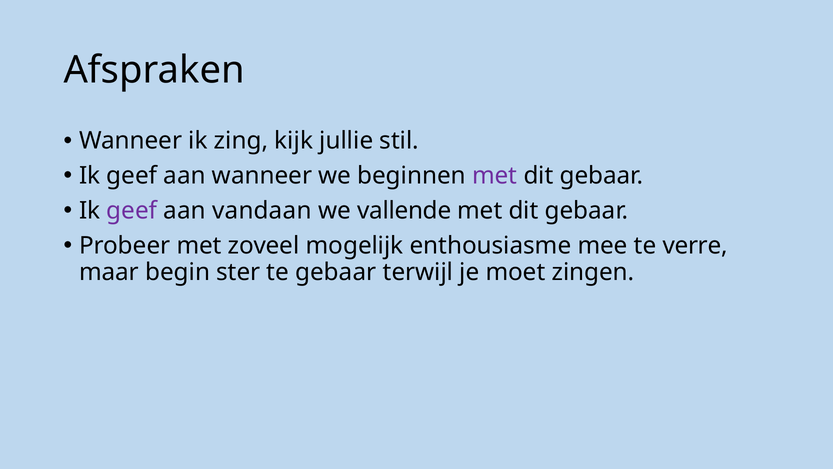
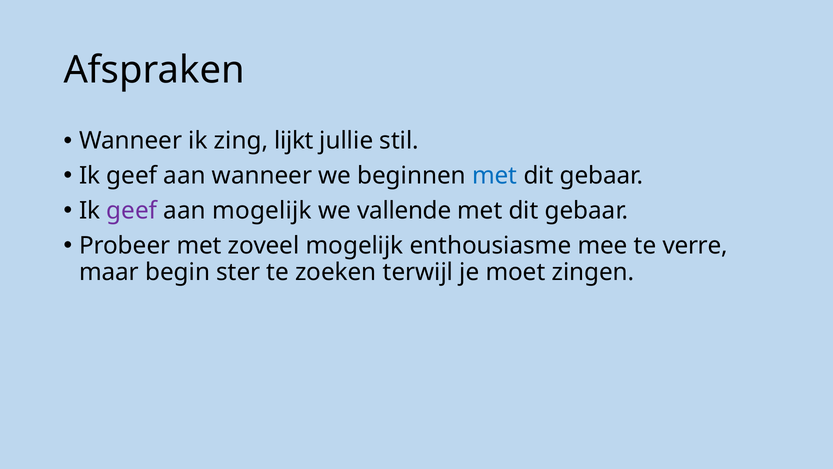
kijk: kijk -> lijkt (294, 141)
met colour: purple -> blue (495, 176)
aan vandaan: vandaan -> mogelijk (262, 211)
te gebaar: gebaar -> zoeken (336, 272)
